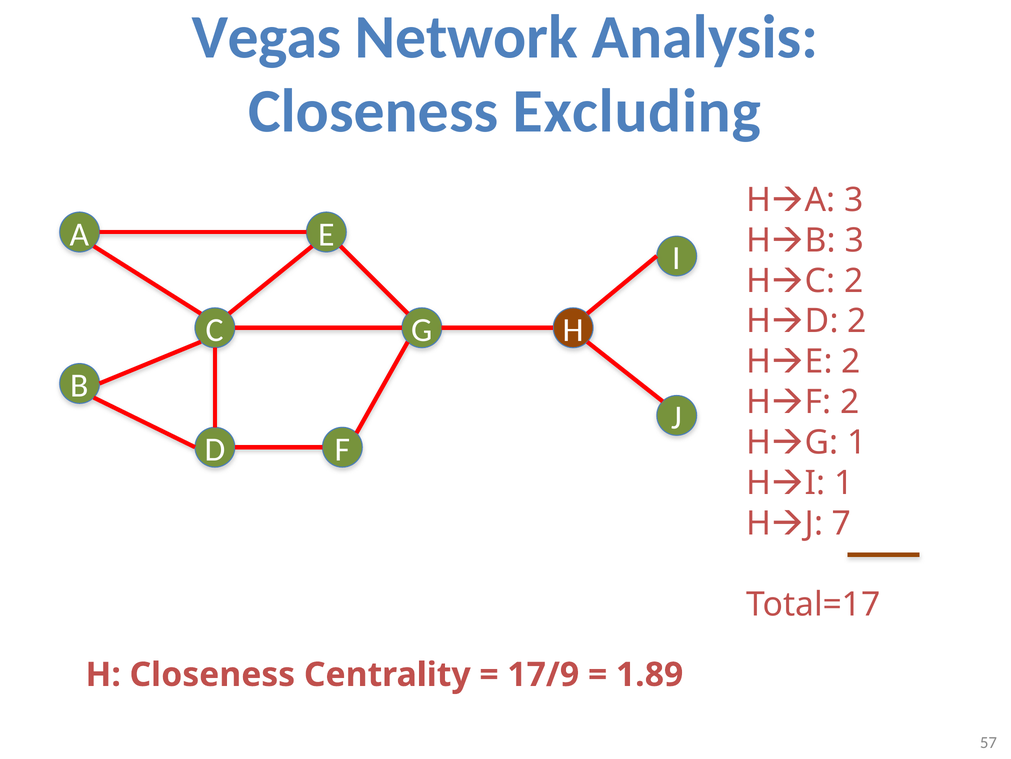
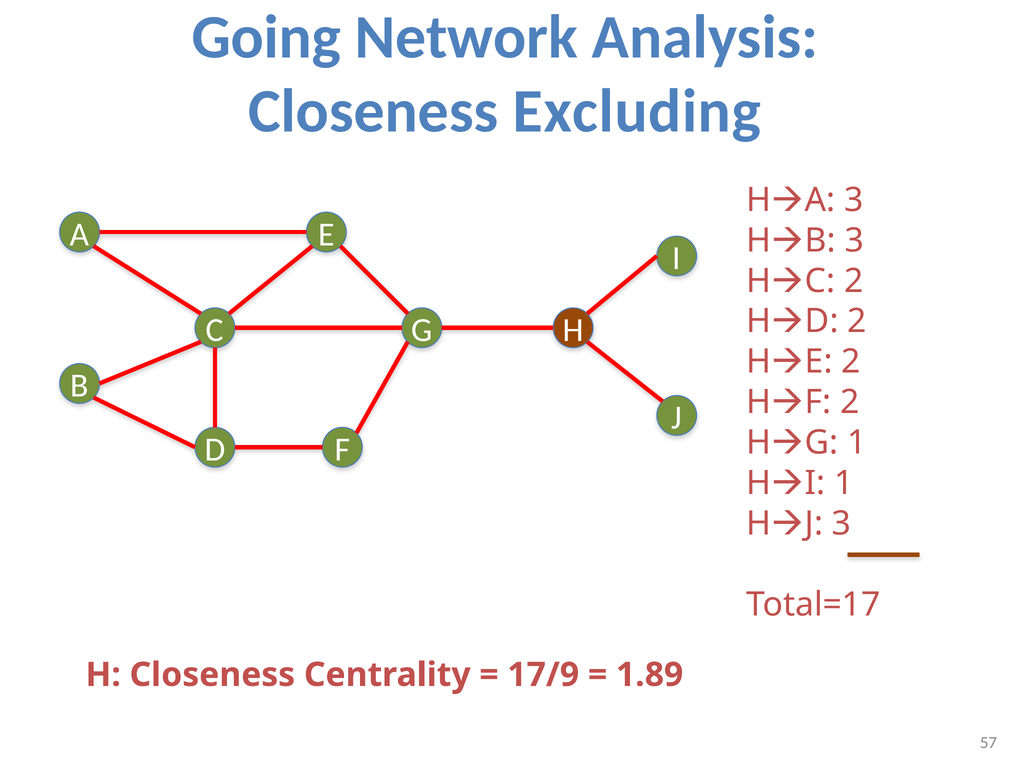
Vegas: Vegas -> Going (266, 37)
HJ 7: 7 -> 3 (841, 523)
